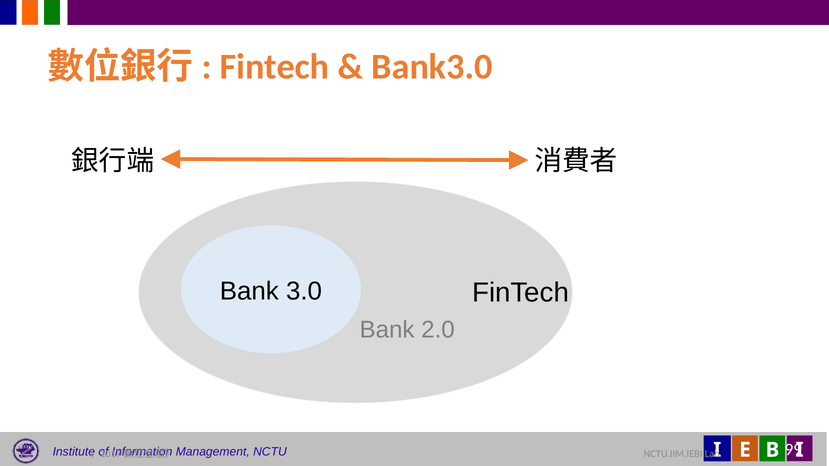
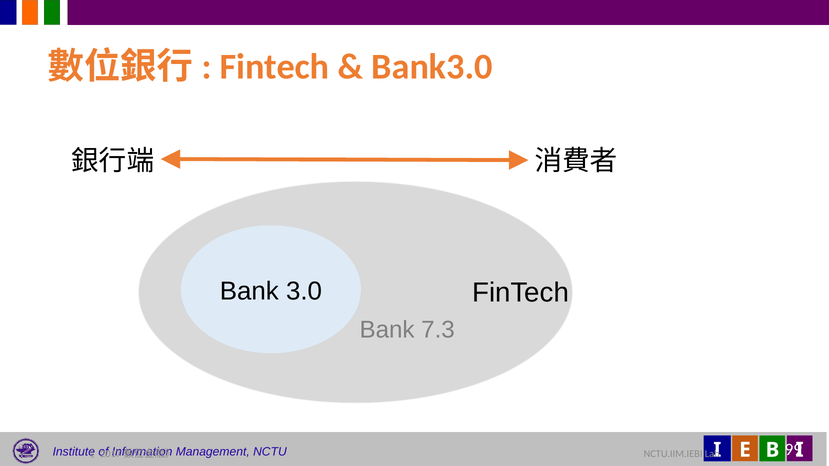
2.0: 2.0 -> 7.3 (438, 330)
